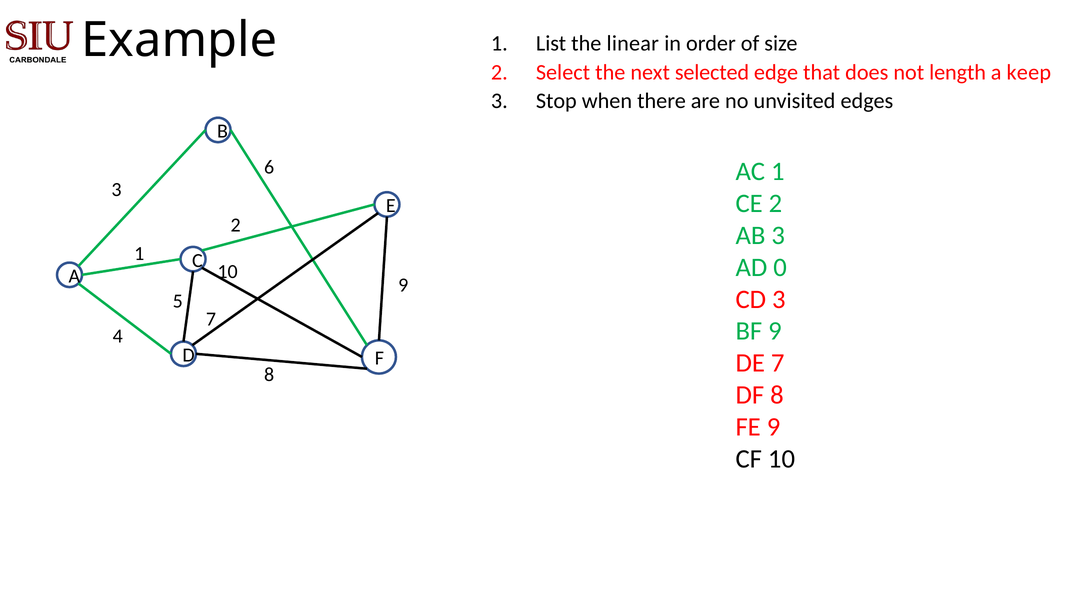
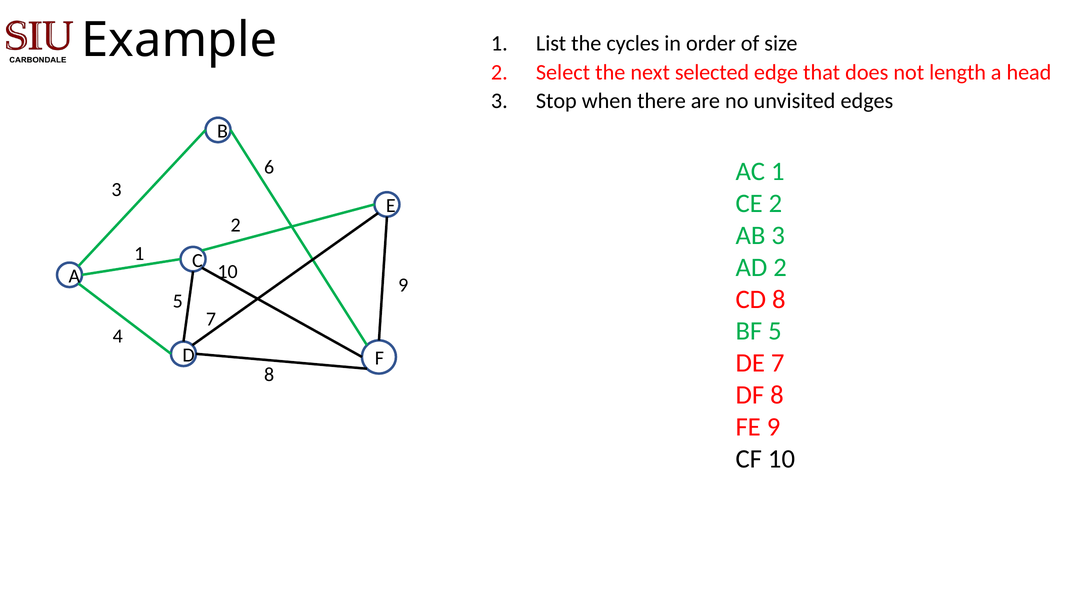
linear: linear -> cycles (633, 43)
keep: keep -> head (1029, 72)
AD 0: 0 -> 2 (780, 268)
CD 3: 3 -> 8 (779, 300)
BF 9: 9 -> 5 (775, 332)
